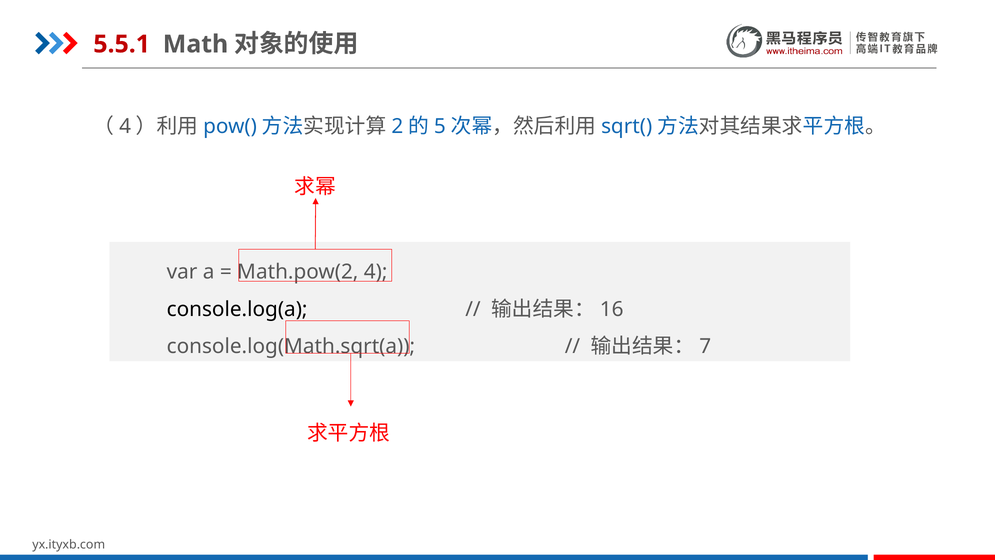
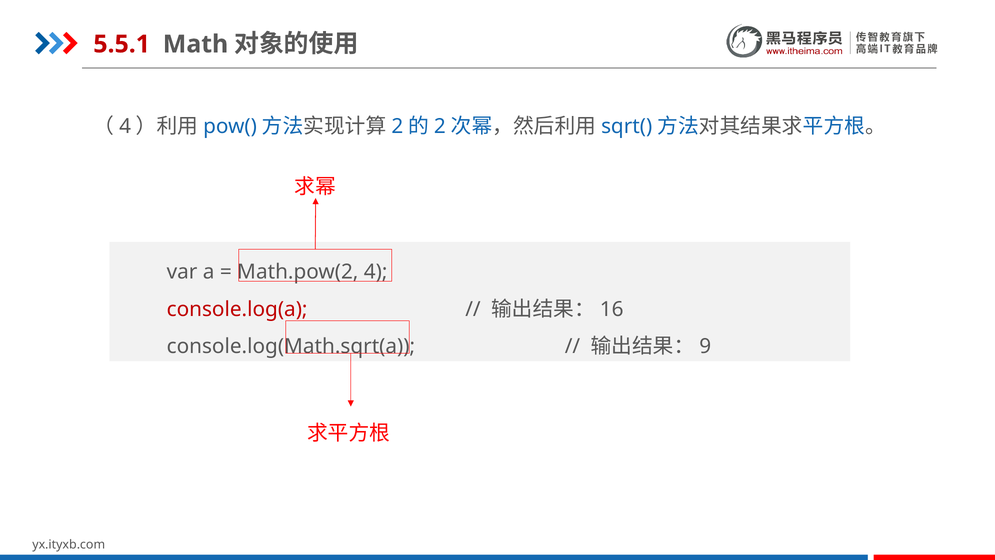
5: 5 -> 2 (440, 126)
console.log(a colour: black -> red (237, 309)
7: 7 -> 9 (705, 346)
